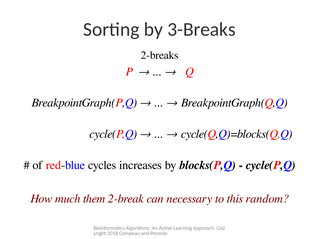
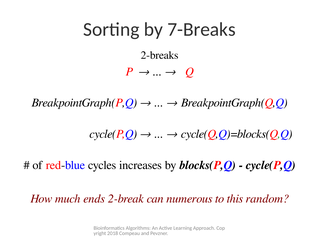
3-Breaks: 3-Breaks -> 7-Breaks (201, 30)
them: them -> ends (94, 199)
necessary: necessary -> numerous (189, 199)
